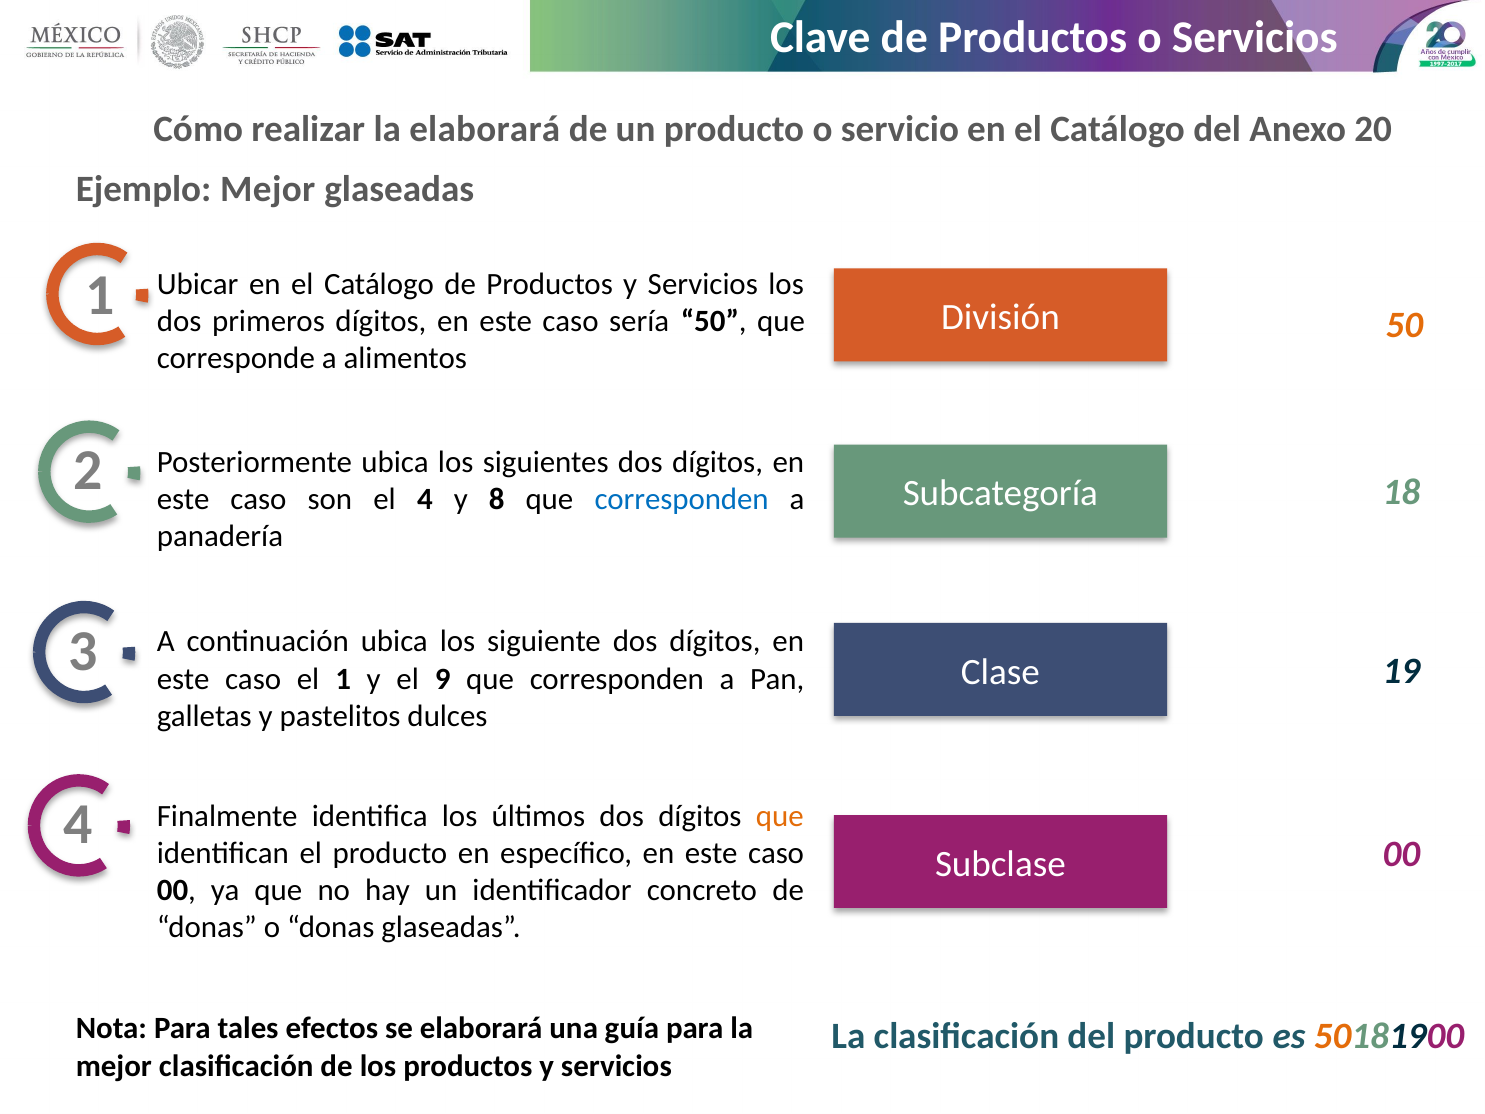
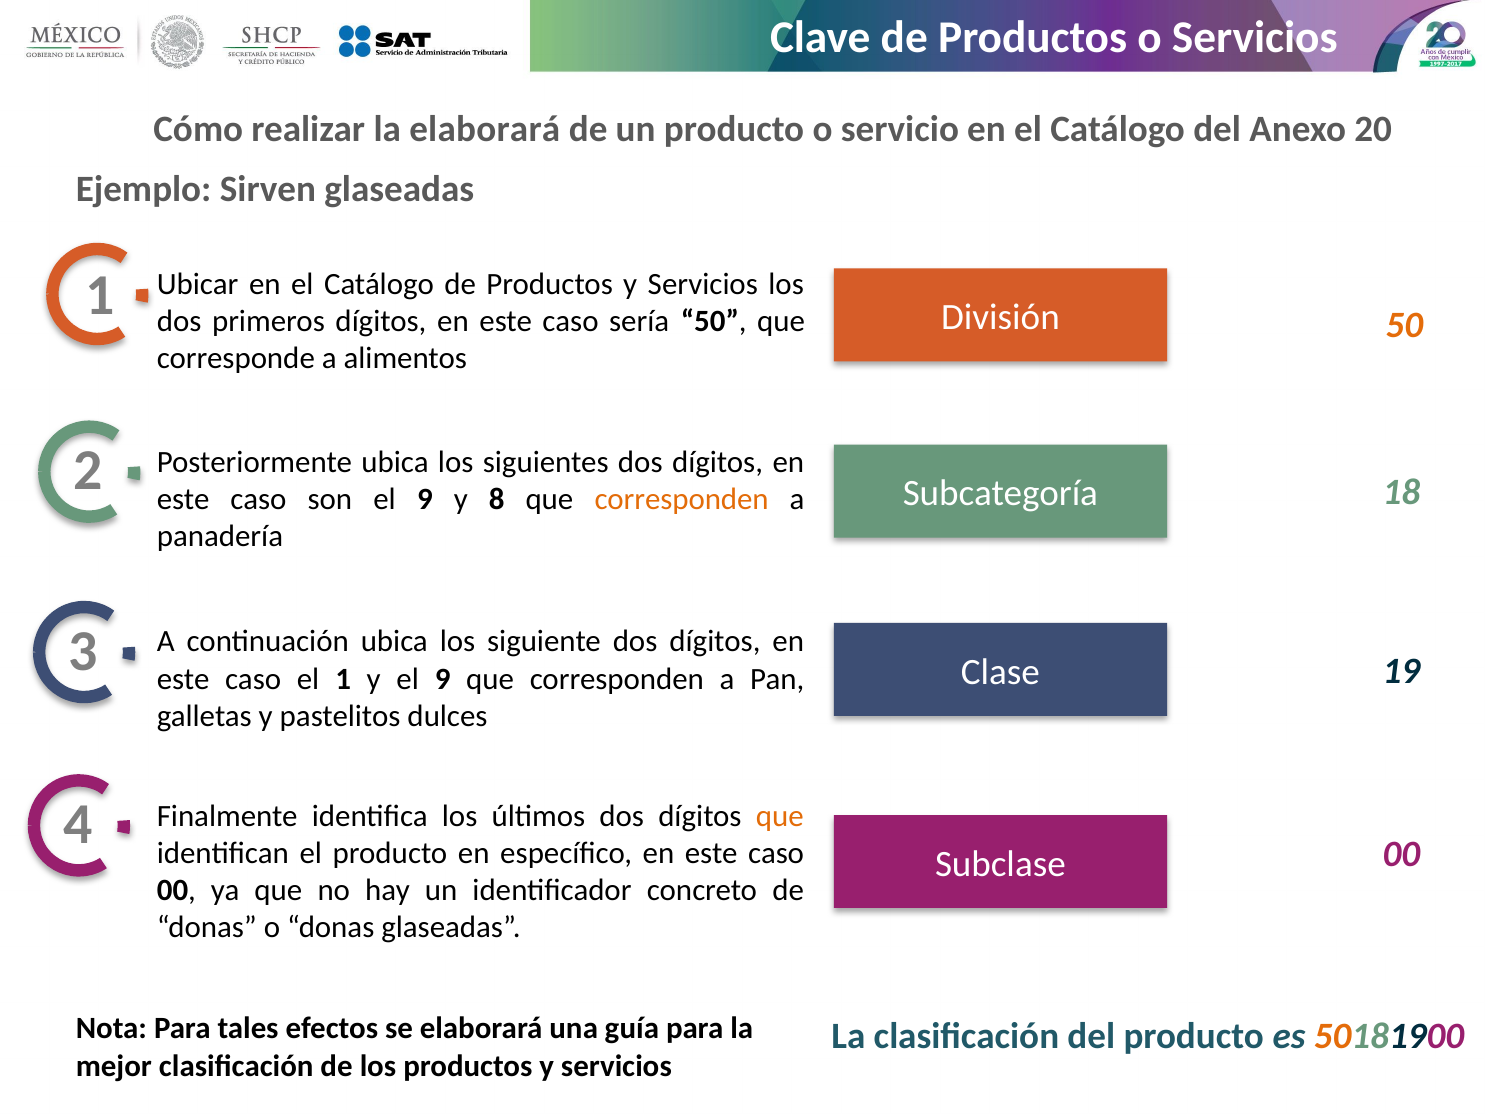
Ejemplo Mejor: Mejor -> Sirven (268, 189)
son el 4: 4 -> 9 (425, 499)
corresponden colour: blue -> orange (682, 499)
